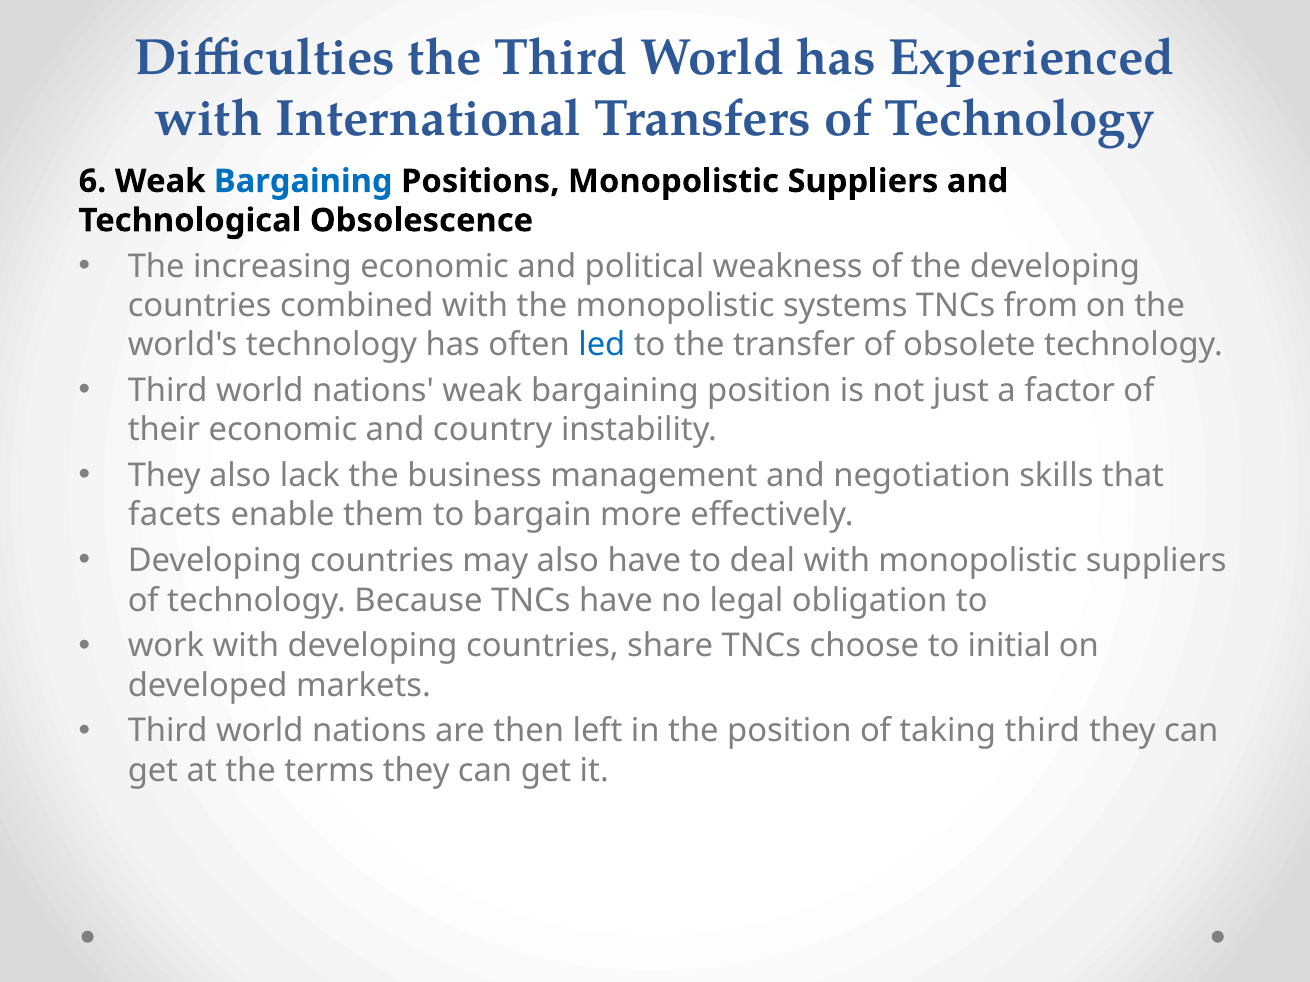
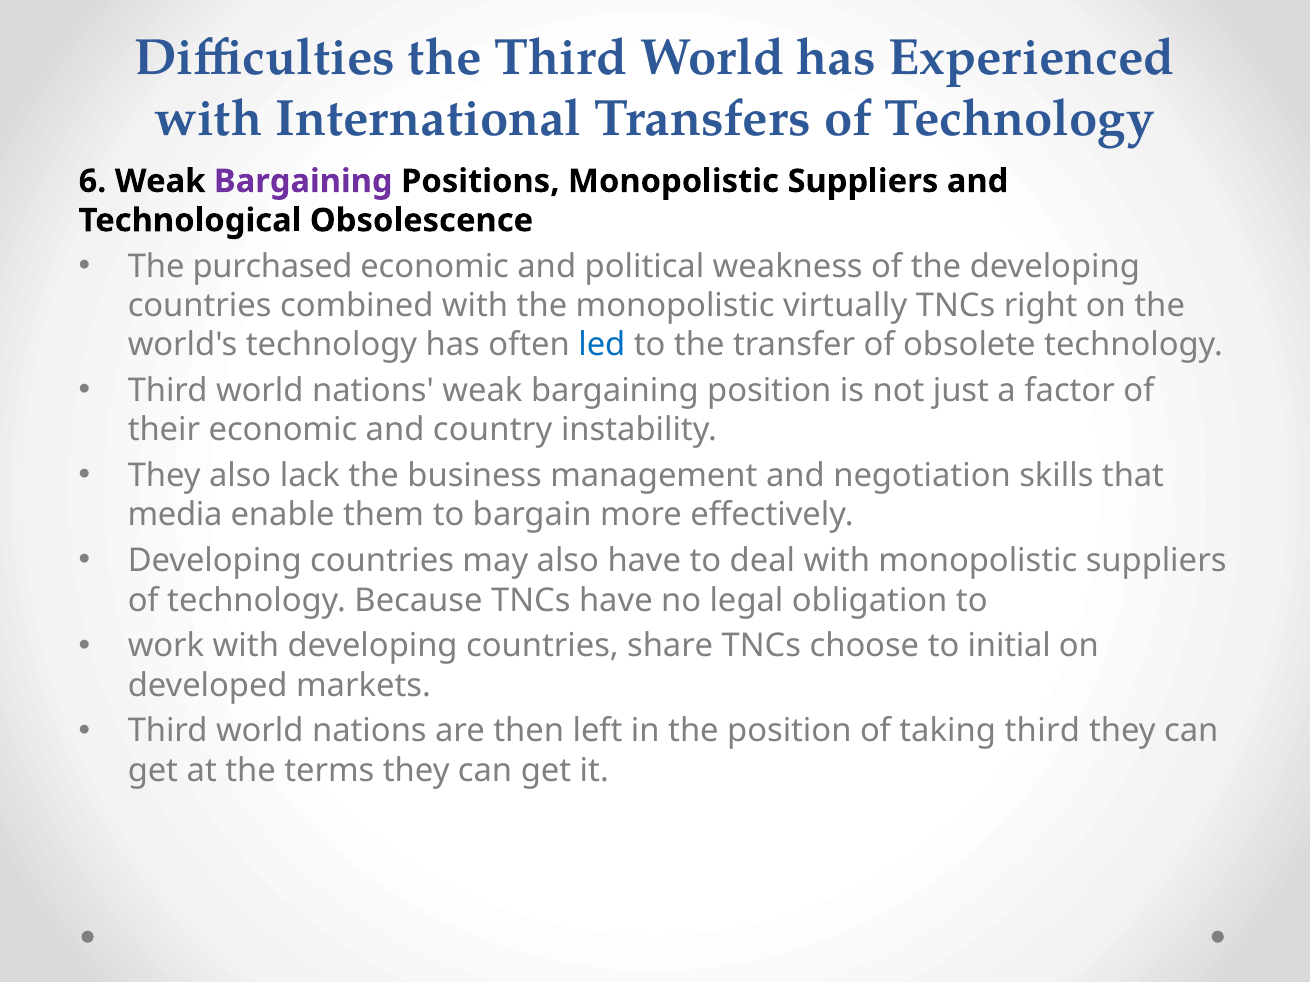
Bargaining colour: blue -> purple (303, 181)
increasing: increasing -> purchased (273, 266)
systems: systems -> virtually (845, 306)
from: from -> right (1041, 306)
facets: facets -> media (175, 515)
